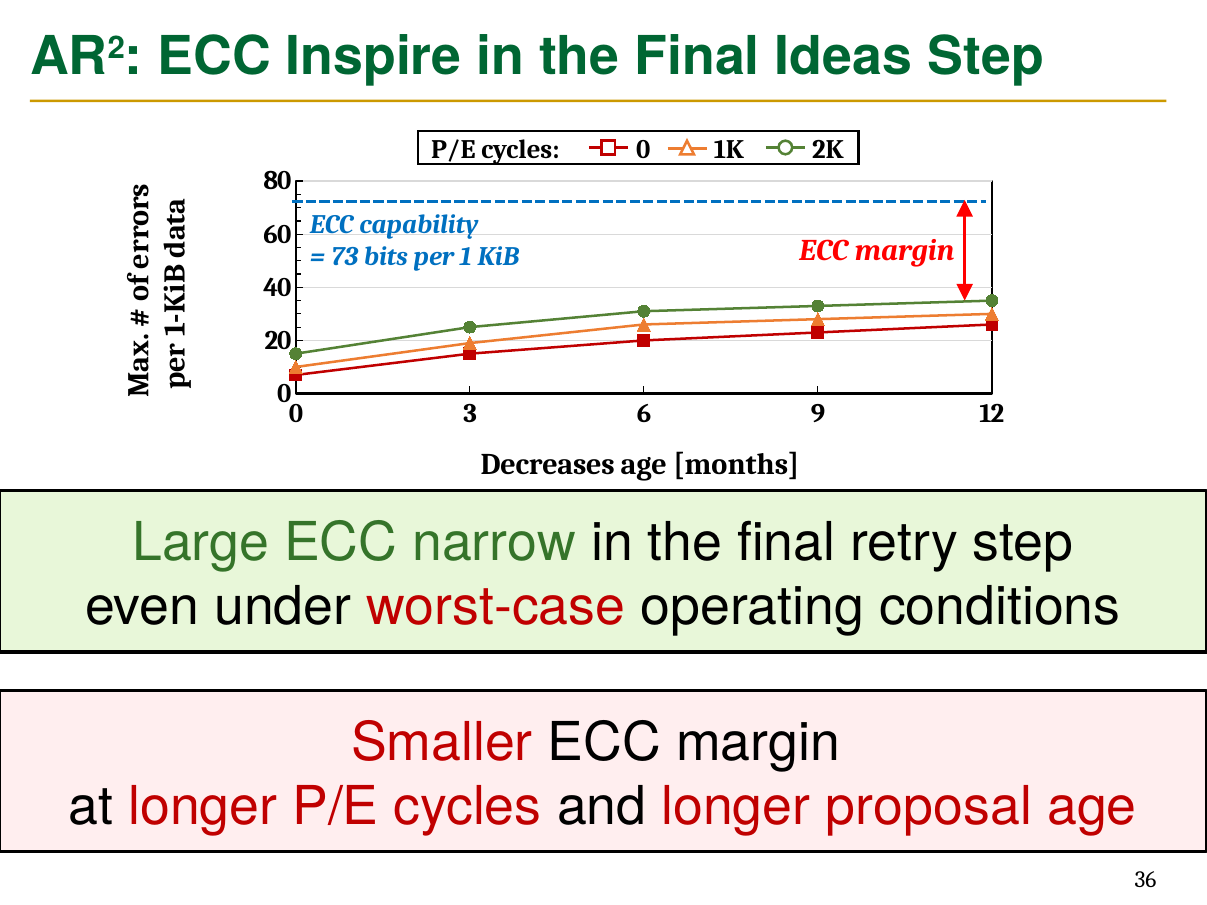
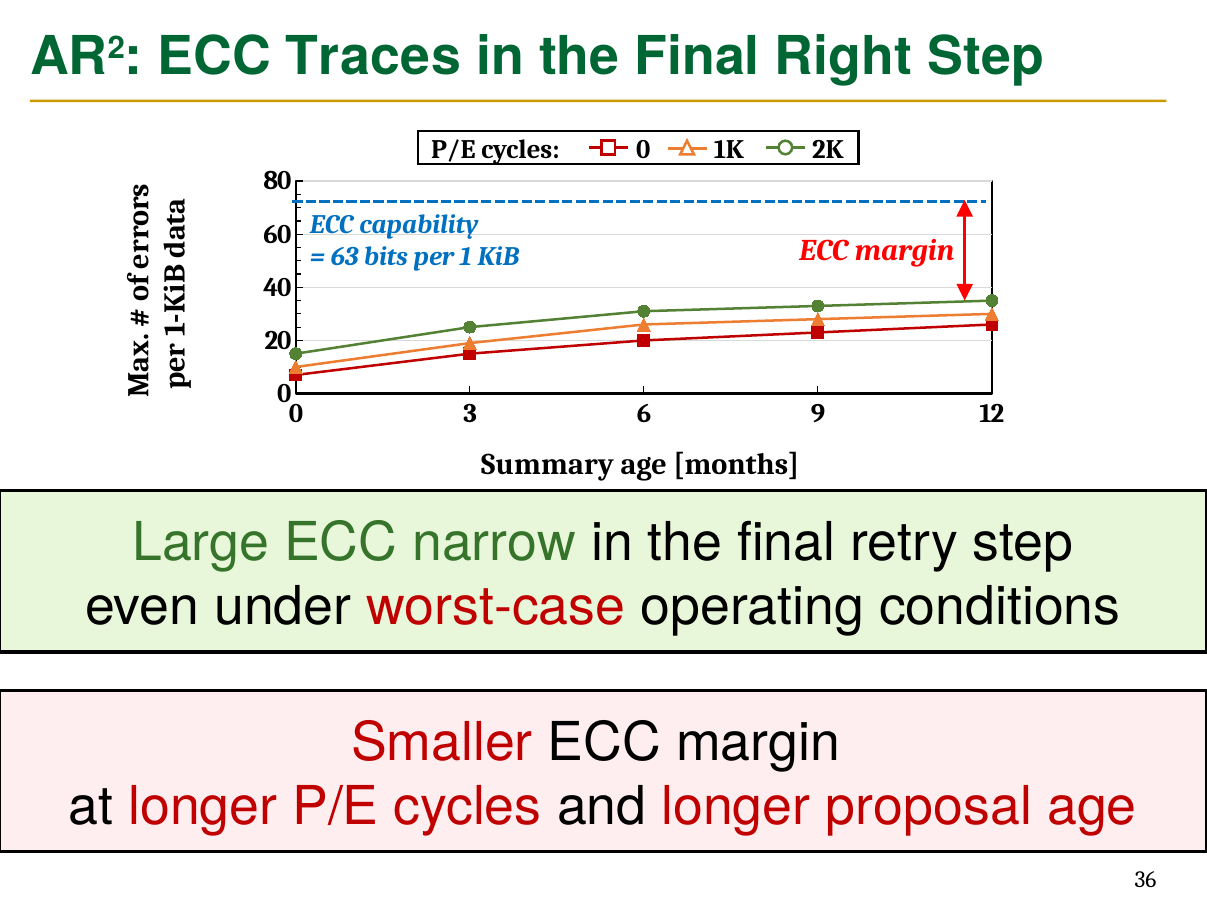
Inspire: Inspire -> Traces (373, 57)
Ideas: Ideas -> Right (844, 57)
73: 73 -> 63 (345, 257)
Decreases: Decreases -> Summary (547, 465)
